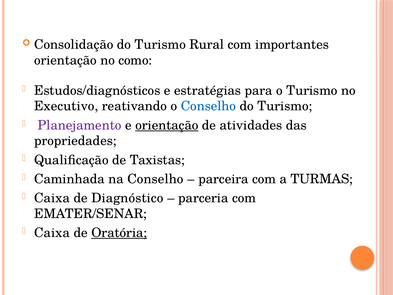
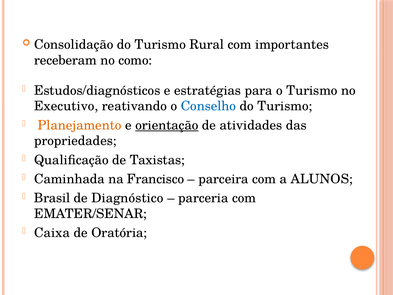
orientação: orientação -> receberam (65, 60)
Planejamento colour: purple -> orange (80, 125)
na Conselho: Conselho -> Francisco (156, 179)
TURMAS: TURMAS -> ALUNOS (322, 179)
Caixa: Caixa -> Brasil (52, 198)
Oratória underline: present -> none (119, 233)
